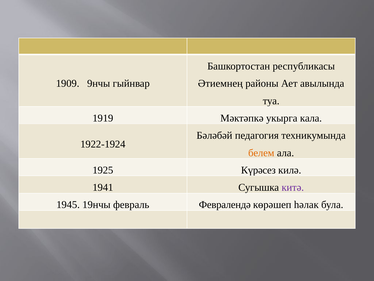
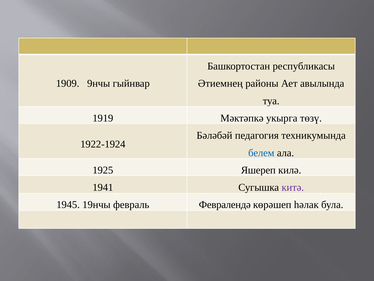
кала: кала -> төзү (311, 118)
белем colour: orange -> blue (261, 153)
Күрәсез: Күрәсез -> Яшереп (258, 170)
